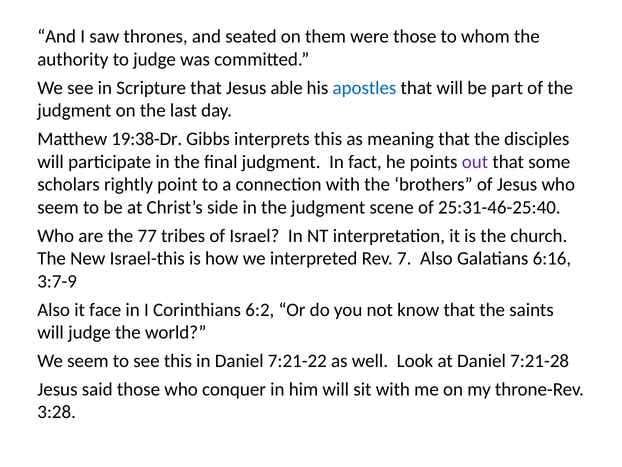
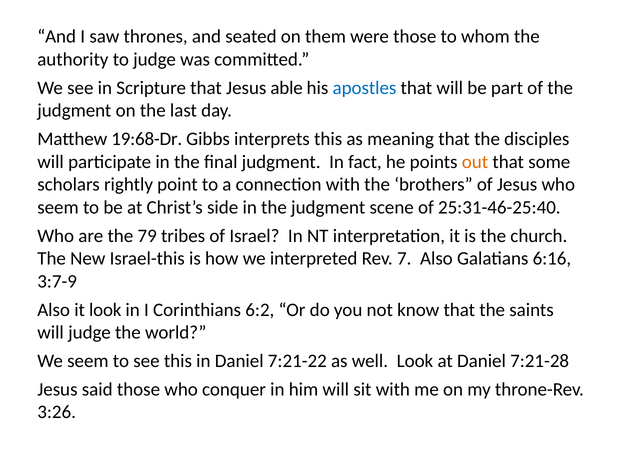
19:38-Dr: 19:38-Dr -> 19:68-Dr (147, 139)
out colour: purple -> orange (475, 162)
77: 77 -> 79 (147, 236)
it face: face -> look (105, 310)
3:28: 3:28 -> 3:26 (57, 412)
